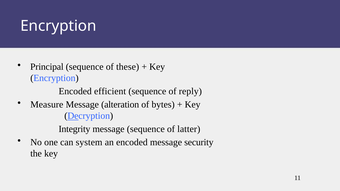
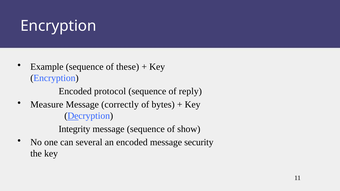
Principal: Principal -> Example (47, 67)
efficient: efficient -> protocol (110, 91)
alteration: alteration -> correctly (120, 105)
latter: latter -> show (189, 129)
system: system -> several (89, 142)
